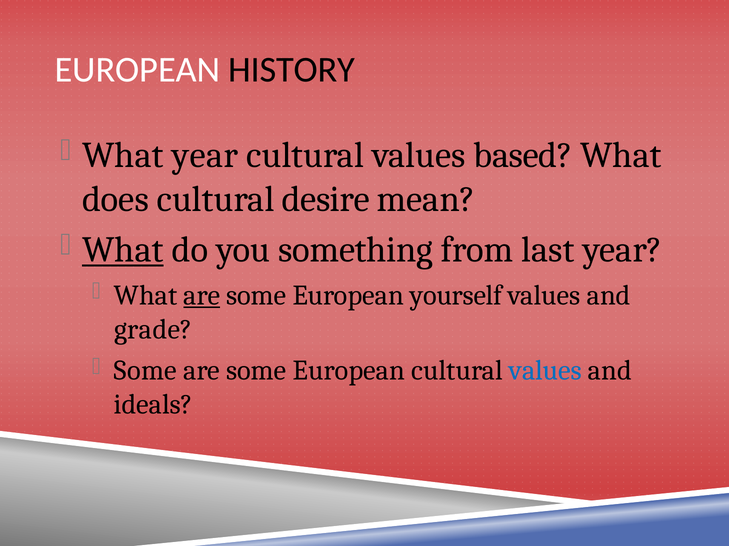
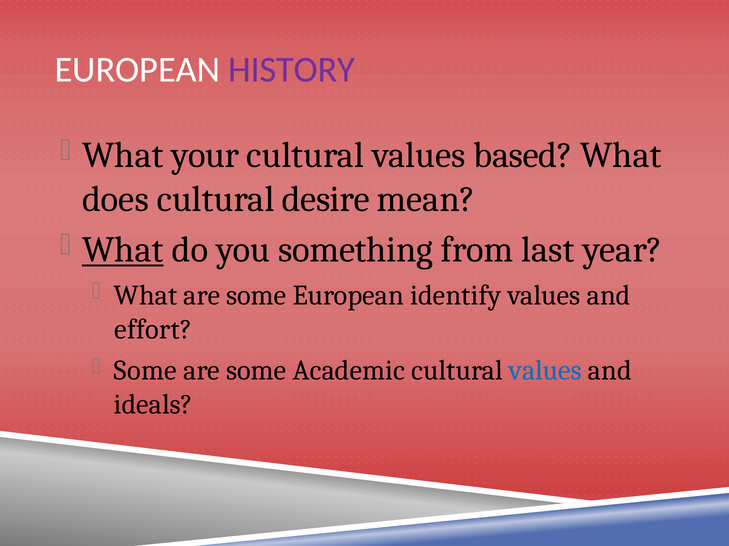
HISTORY colour: black -> purple (292, 70)
What year: year -> your (205, 156)
are underline: present -> none (202, 296)
yourself: yourself -> identify (456, 296)
grade: grade -> effort (153, 330)
European: European -> Academic (349, 371)
